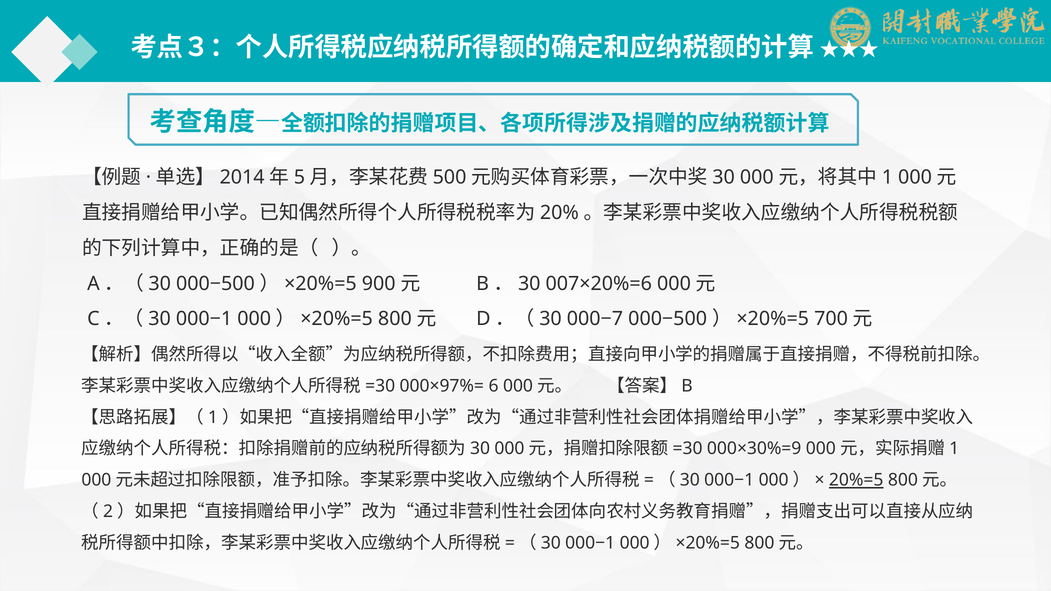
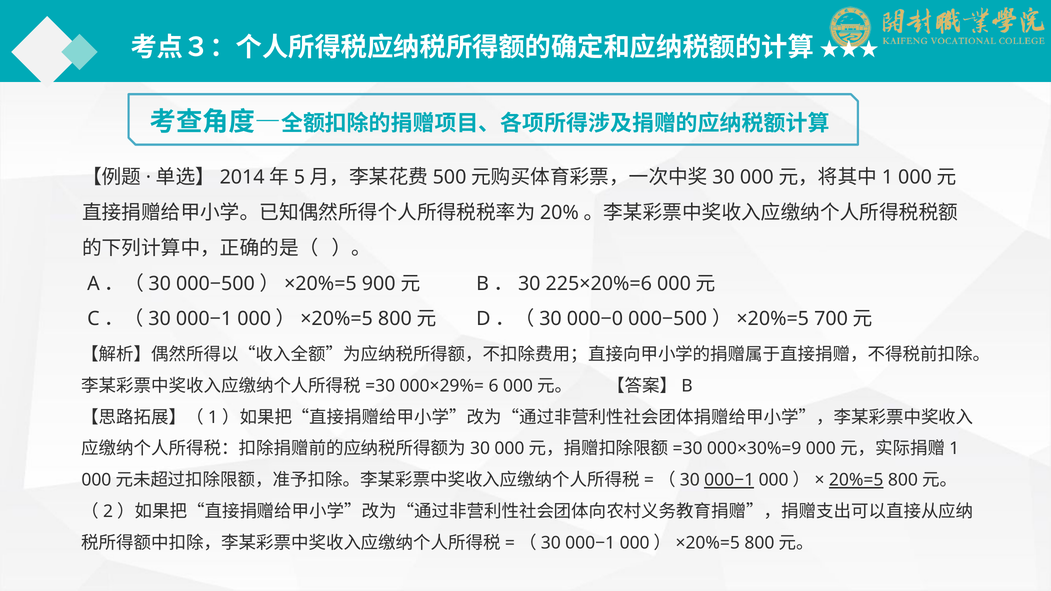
007×20%=6: 007×20%=6 -> 225×20%=6 (599, 284)
000−7: 000−7 -> 000−0 (595, 319)
000×97%=: 000×97%= -> 000×29%= (442, 386)
000−1 underline: none -> present (729, 480)
